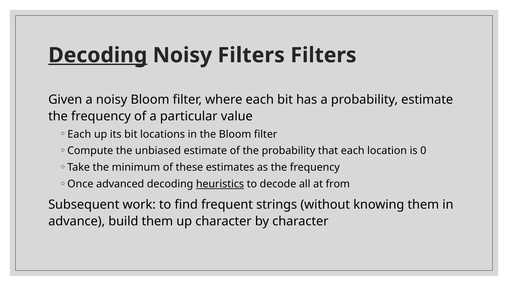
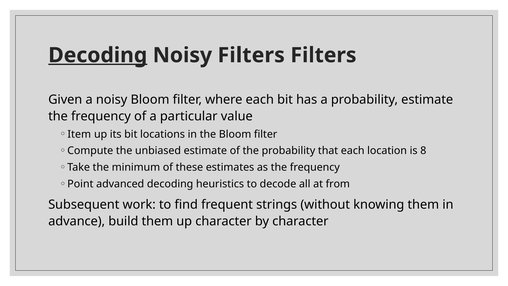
Each: Each -> Item (79, 134)
0: 0 -> 8 (423, 151)
Once: Once -> Point (80, 184)
heuristics underline: present -> none (220, 184)
